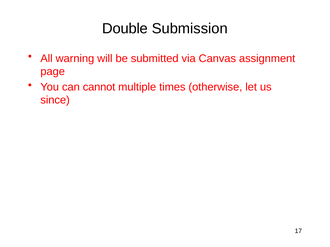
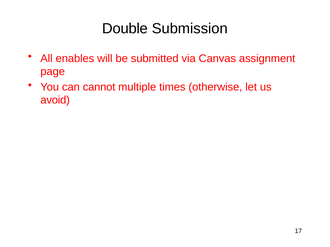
warning: warning -> enables (75, 59)
since: since -> avoid (55, 100)
